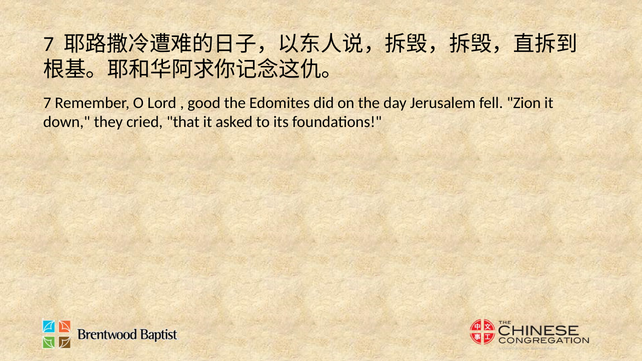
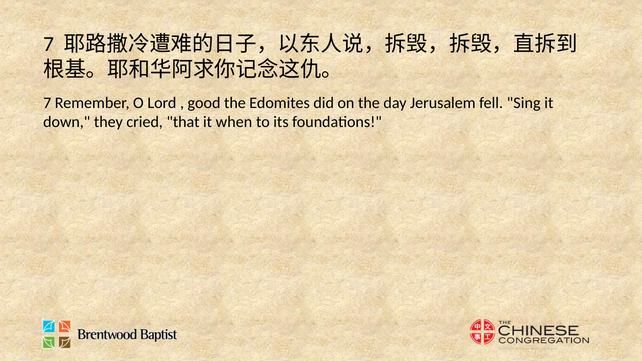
Zion: Zion -> Sing (524, 103)
asked: asked -> when (234, 122)
